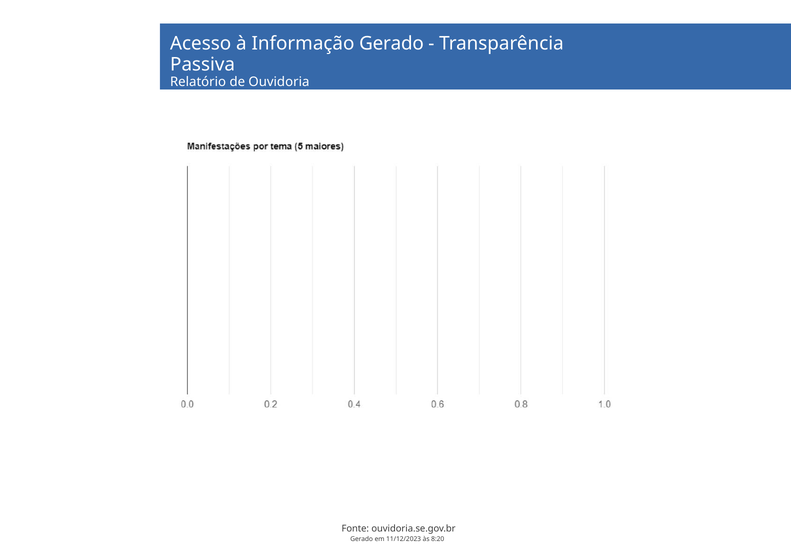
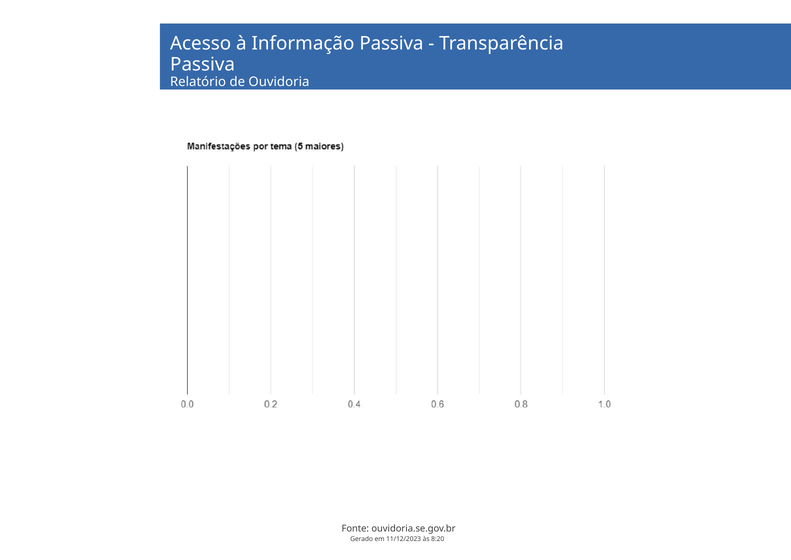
Informação Gerado: Gerado -> Passiva (391, 44)
